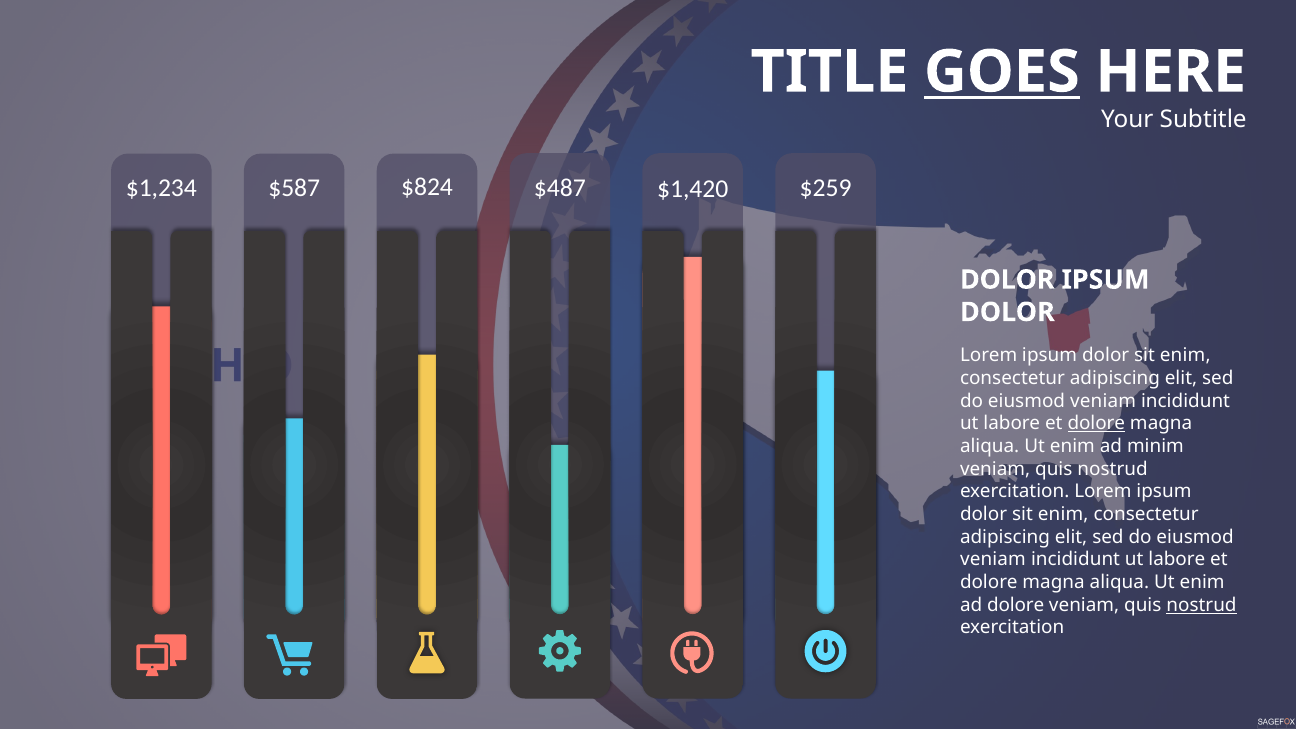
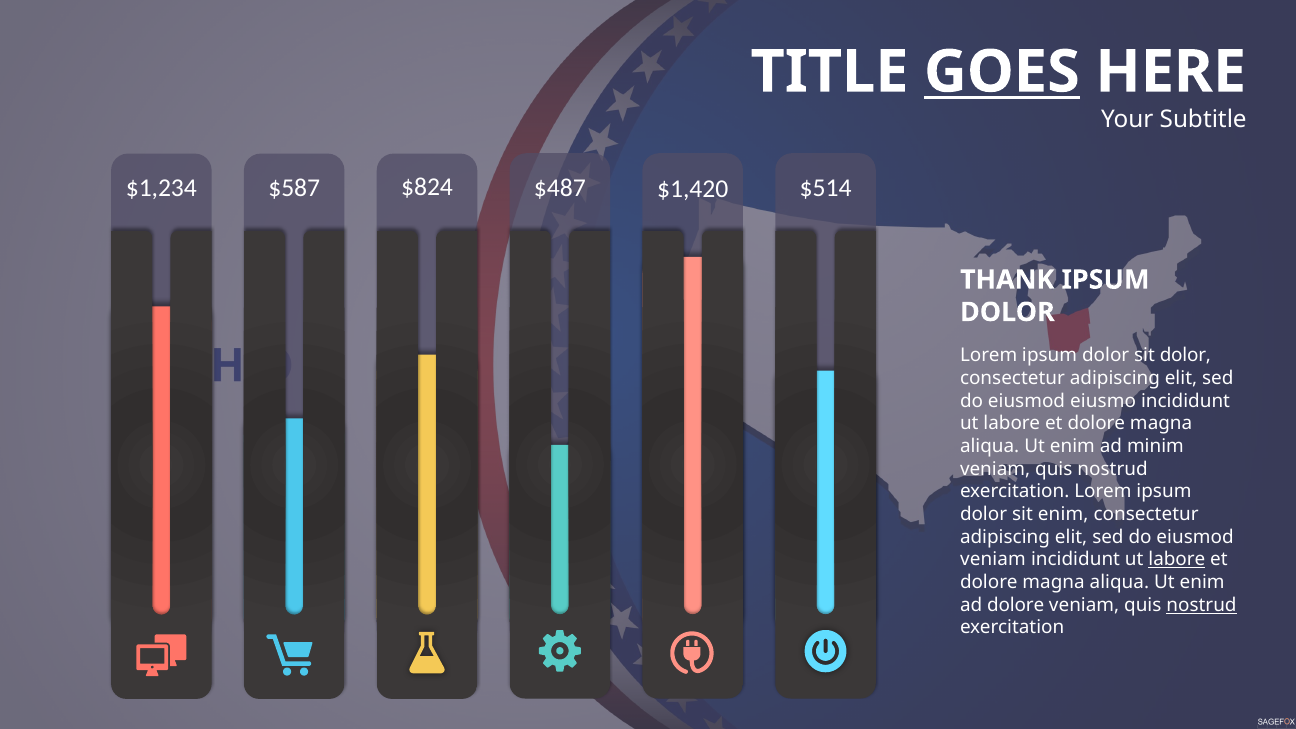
$259: $259 -> $514 (826, 188)
DOLOR: DOLOR -> THANK (1007, 280)
enim: enim -> dolor (1185, 355)
veniam: veniam -> eiusmo (1103, 401)
dolore underline: present -> none (1096, 423)
labore underline: none -> present (1177, 560)
